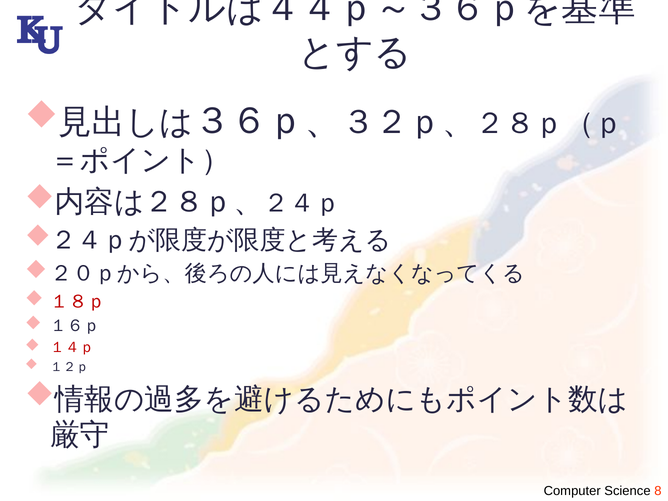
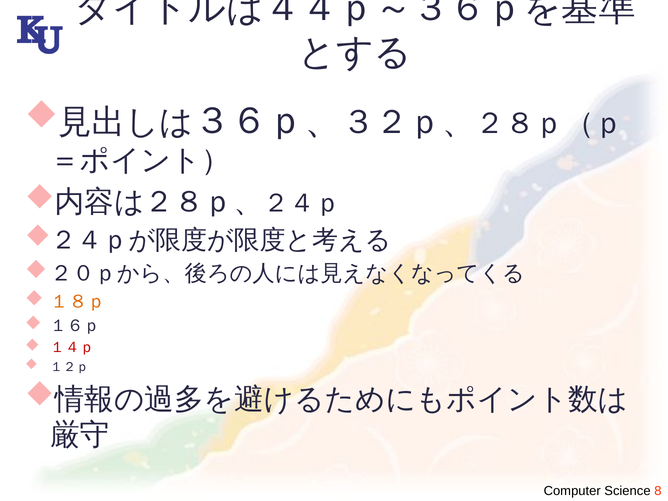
１８ｐ colour: red -> orange (78, 301)
